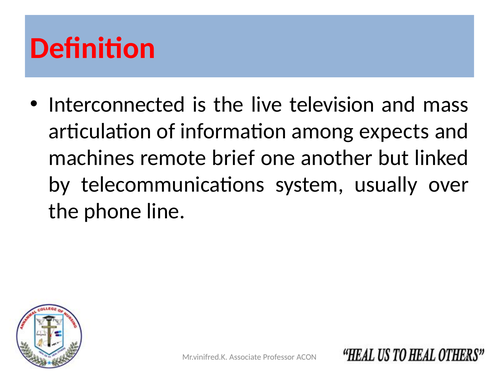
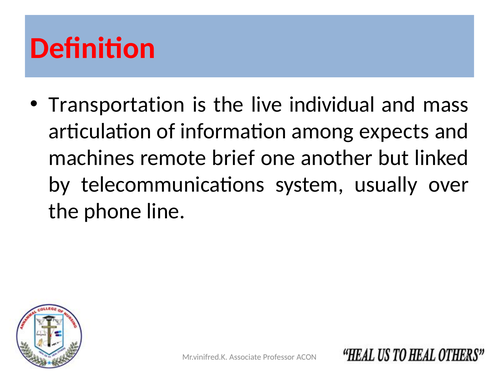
Interconnected: Interconnected -> Transportation (117, 105)
television: television -> individual (332, 105)
